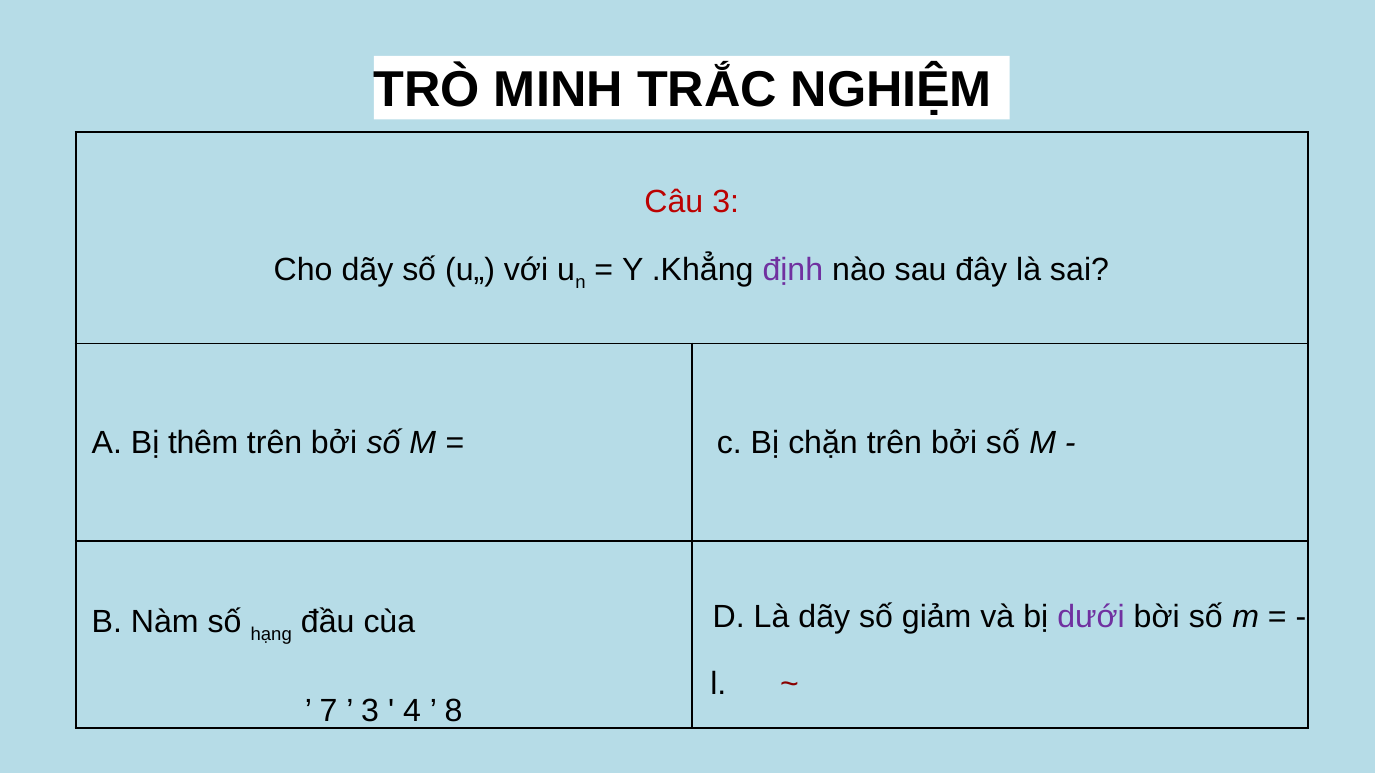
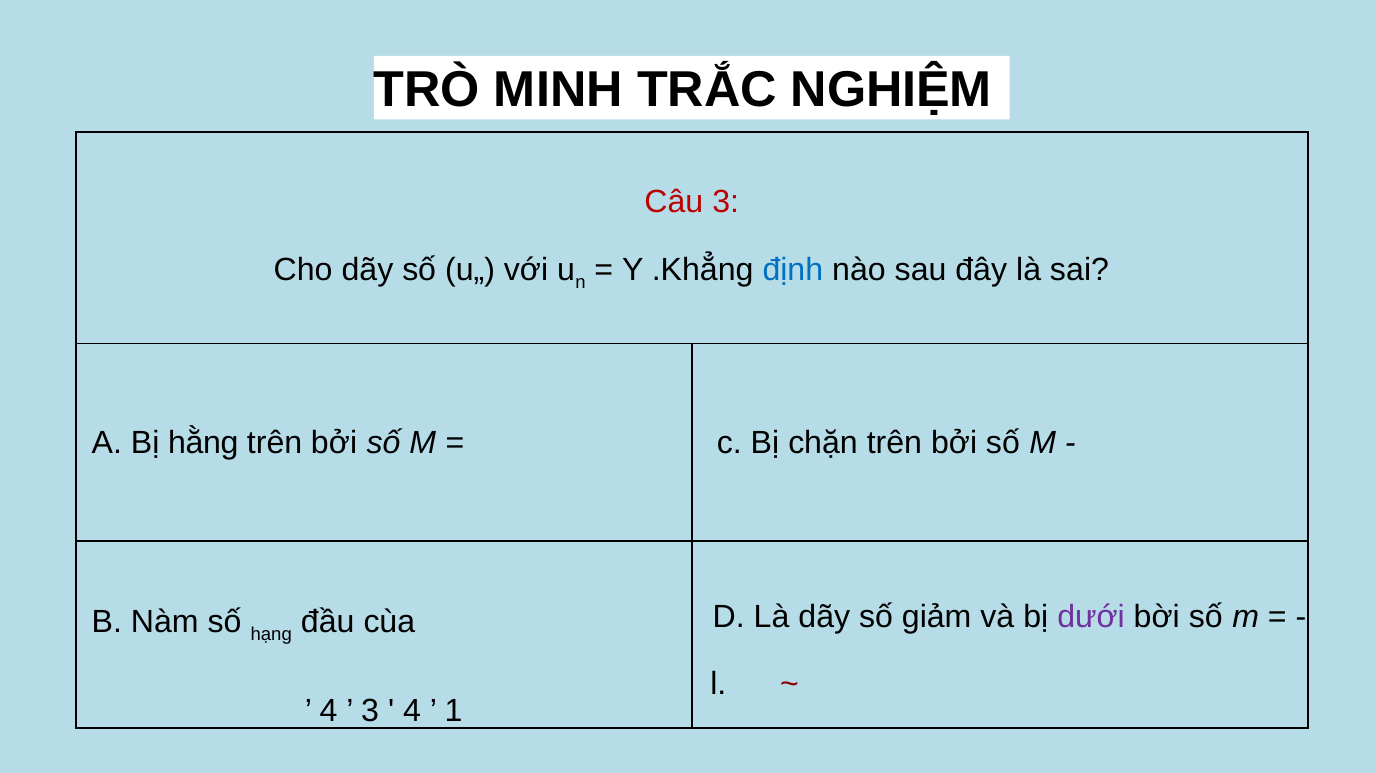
định colour: purple -> blue (793, 270)
thêm: thêm -> hằng (203, 443)
7: 7 -> 4 (329, 711)
8: 8 -> 1 (454, 711)
